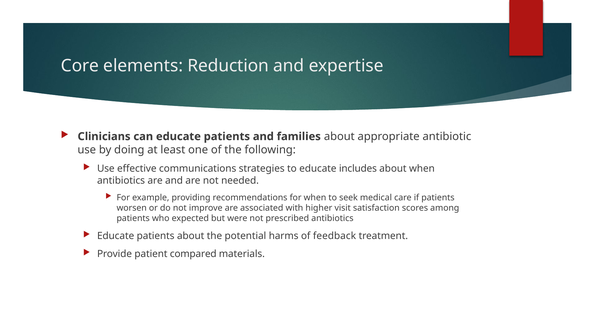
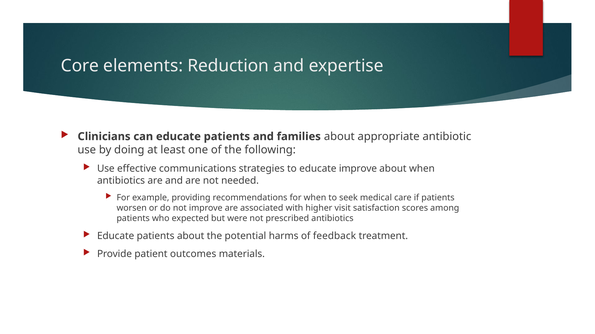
educate includes: includes -> improve (358, 169)
compared: compared -> outcomes (193, 254)
